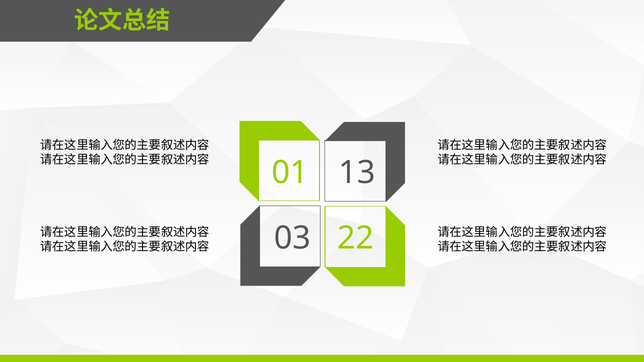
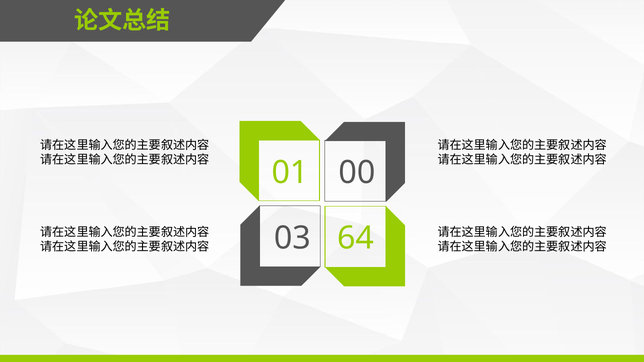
13: 13 -> 00 (357, 173)
22: 22 -> 64 (355, 238)
